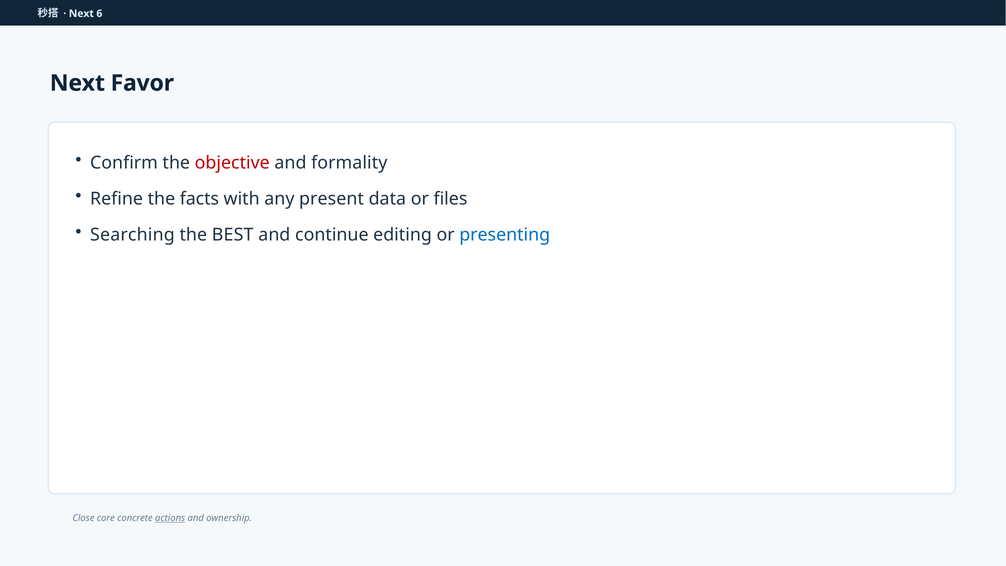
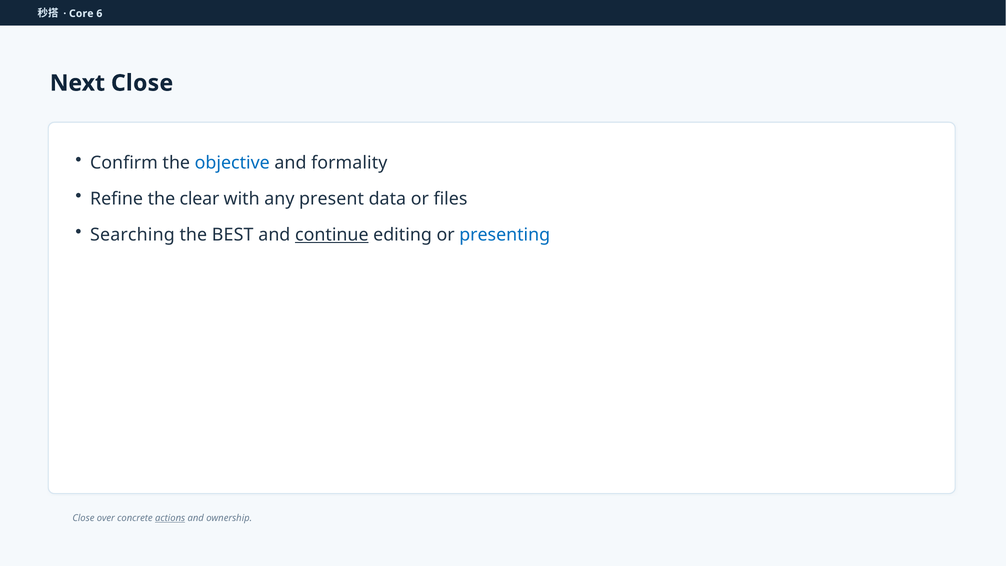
Next: Next -> Core (81, 14)
Next Favor: Favor -> Close (142, 83)
objective colour: red -> blue (232, 163)
facts: facts -> clear (199, 199)
continue underline: none -> present (332, 235)
core: core -> over (106, 518)
